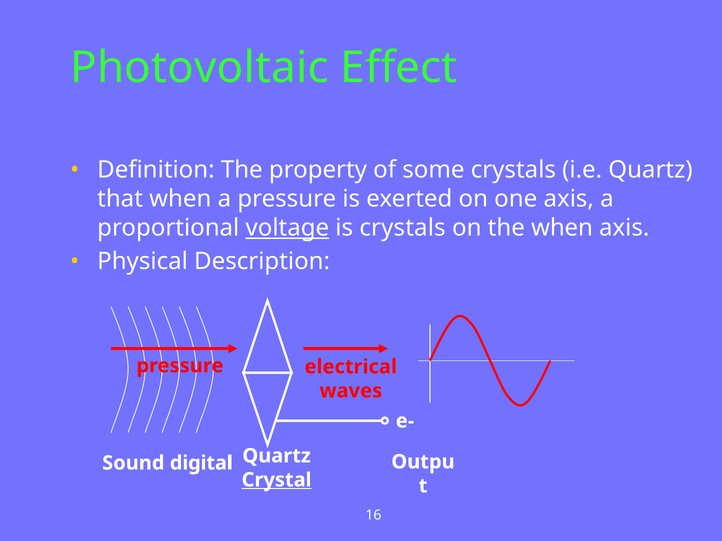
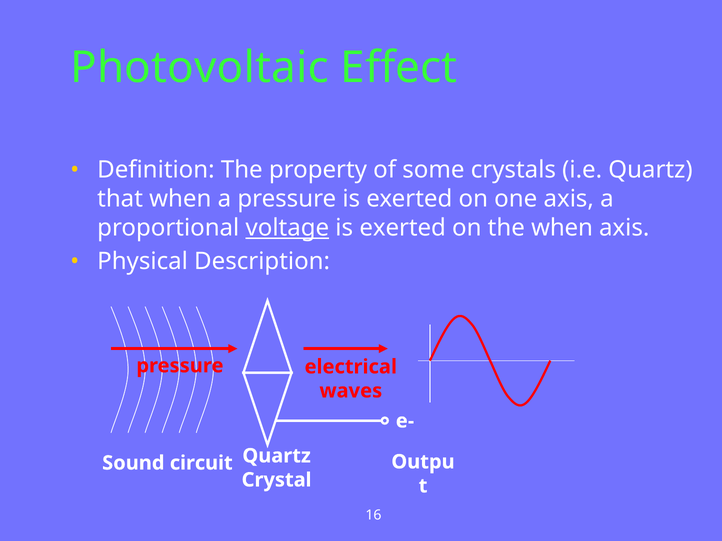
crystals: crystals -> exerted (403, 228)
digital: digital -> circuit (201, 463)
Crystal underline: present -> none (277, 480)
